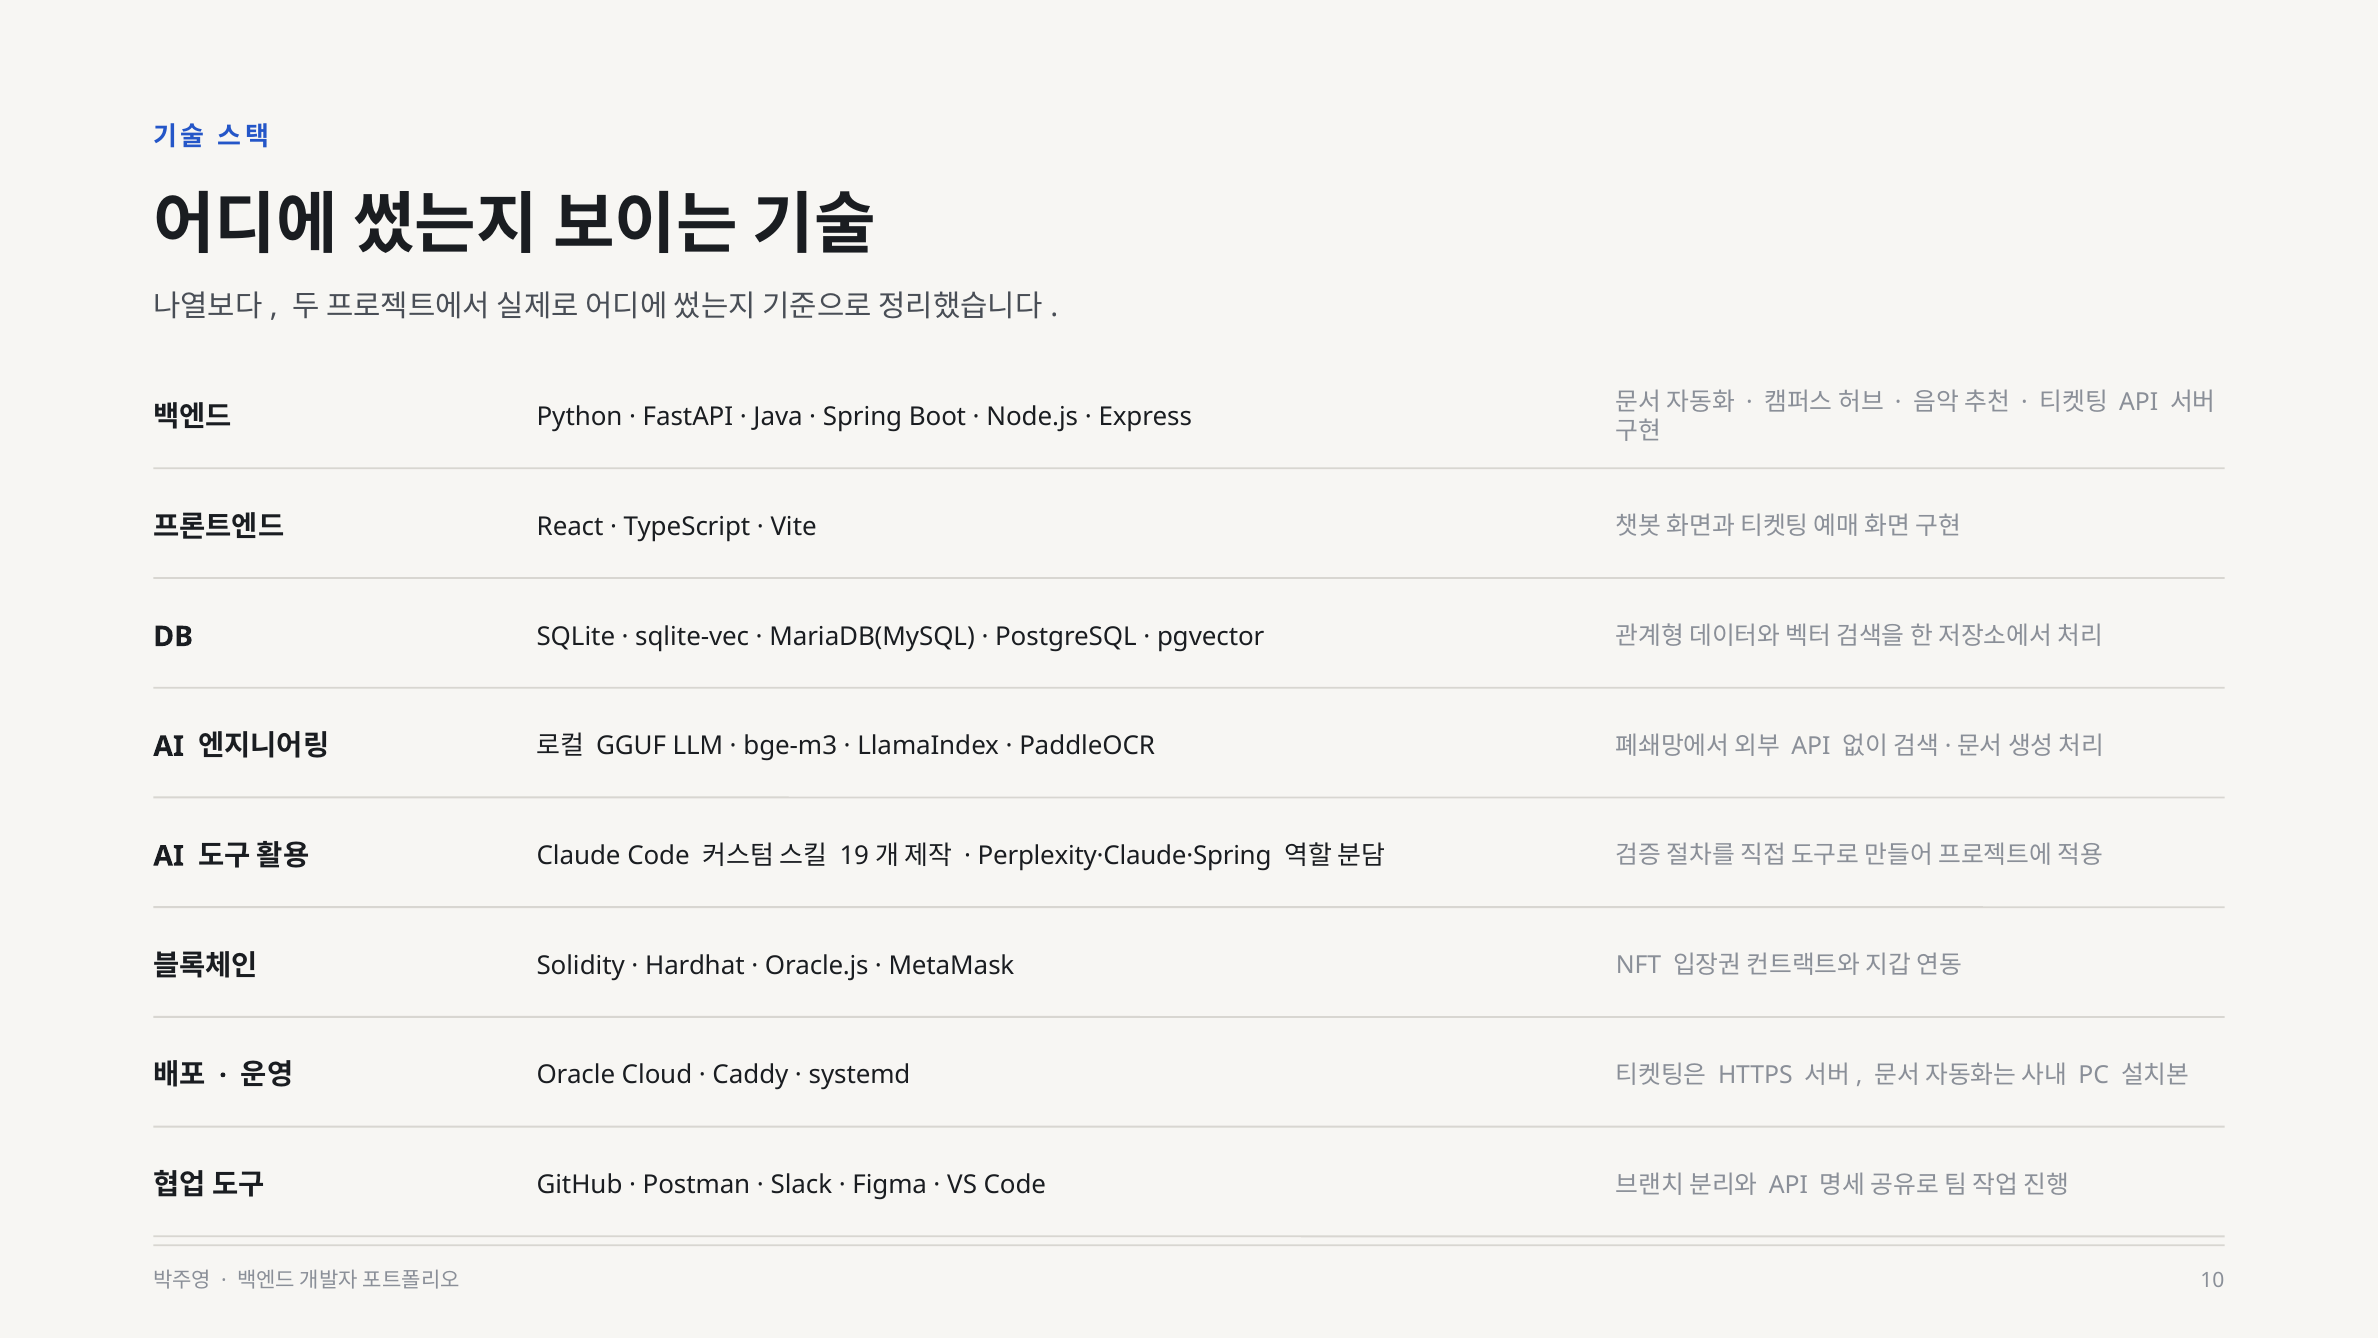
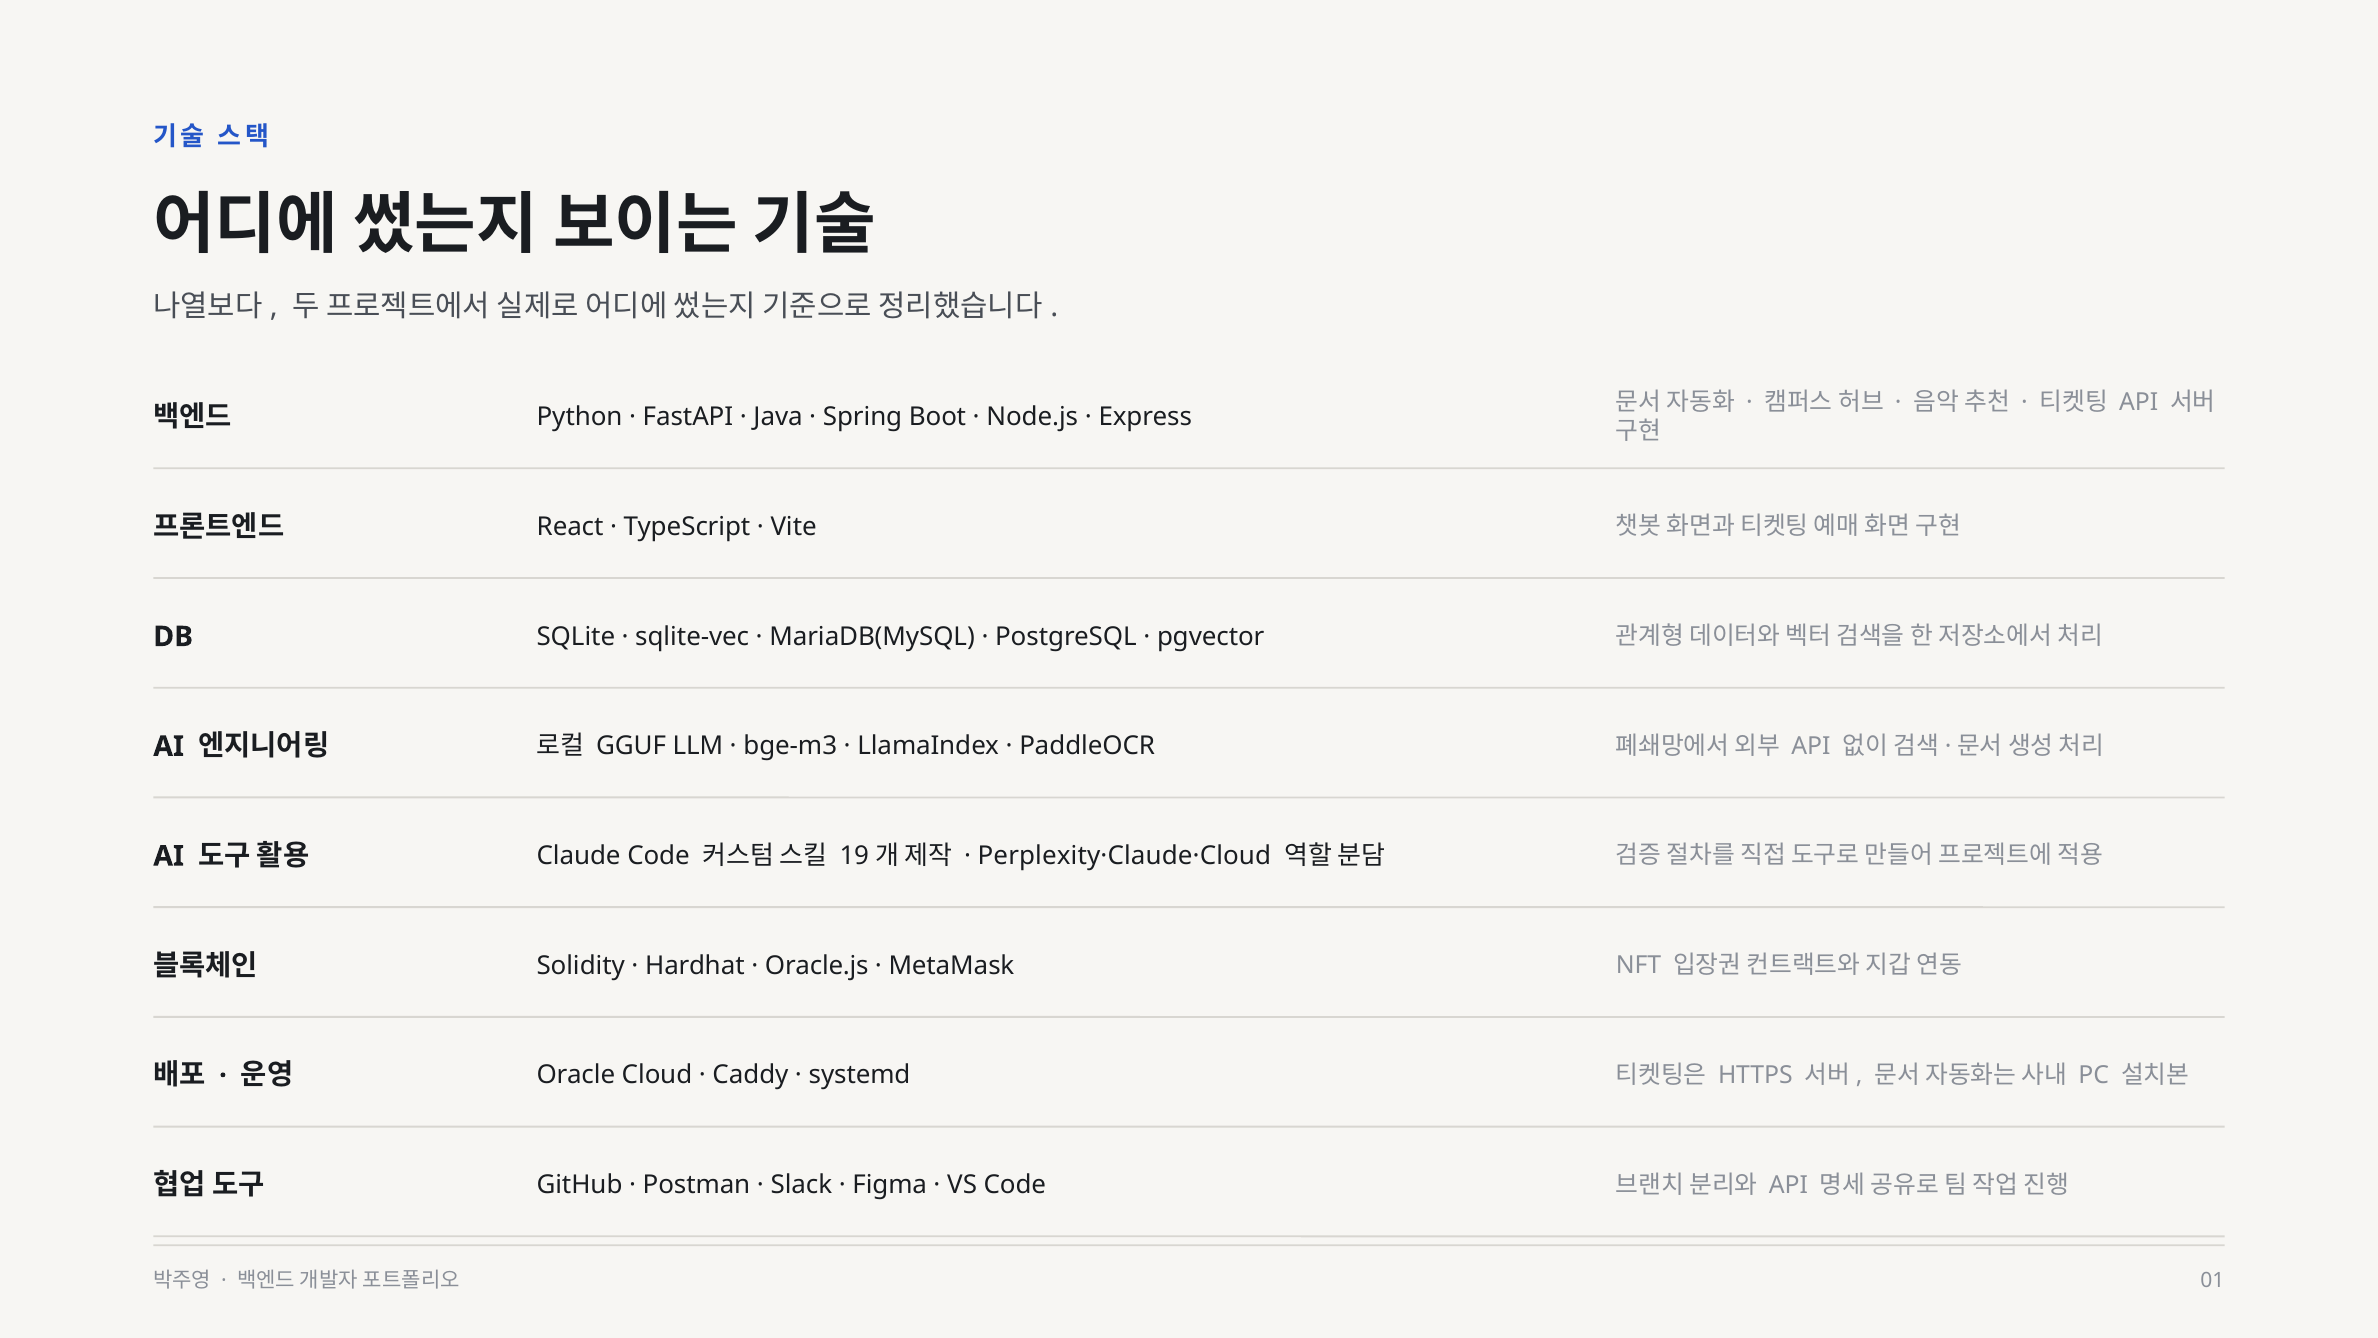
Perplexity·Claude·Spring: Perplexity·Claude·Spring -> Perplexity·Claude·Cloud (1124, 856)
10: 10 -> 01 (2212, 1280)
